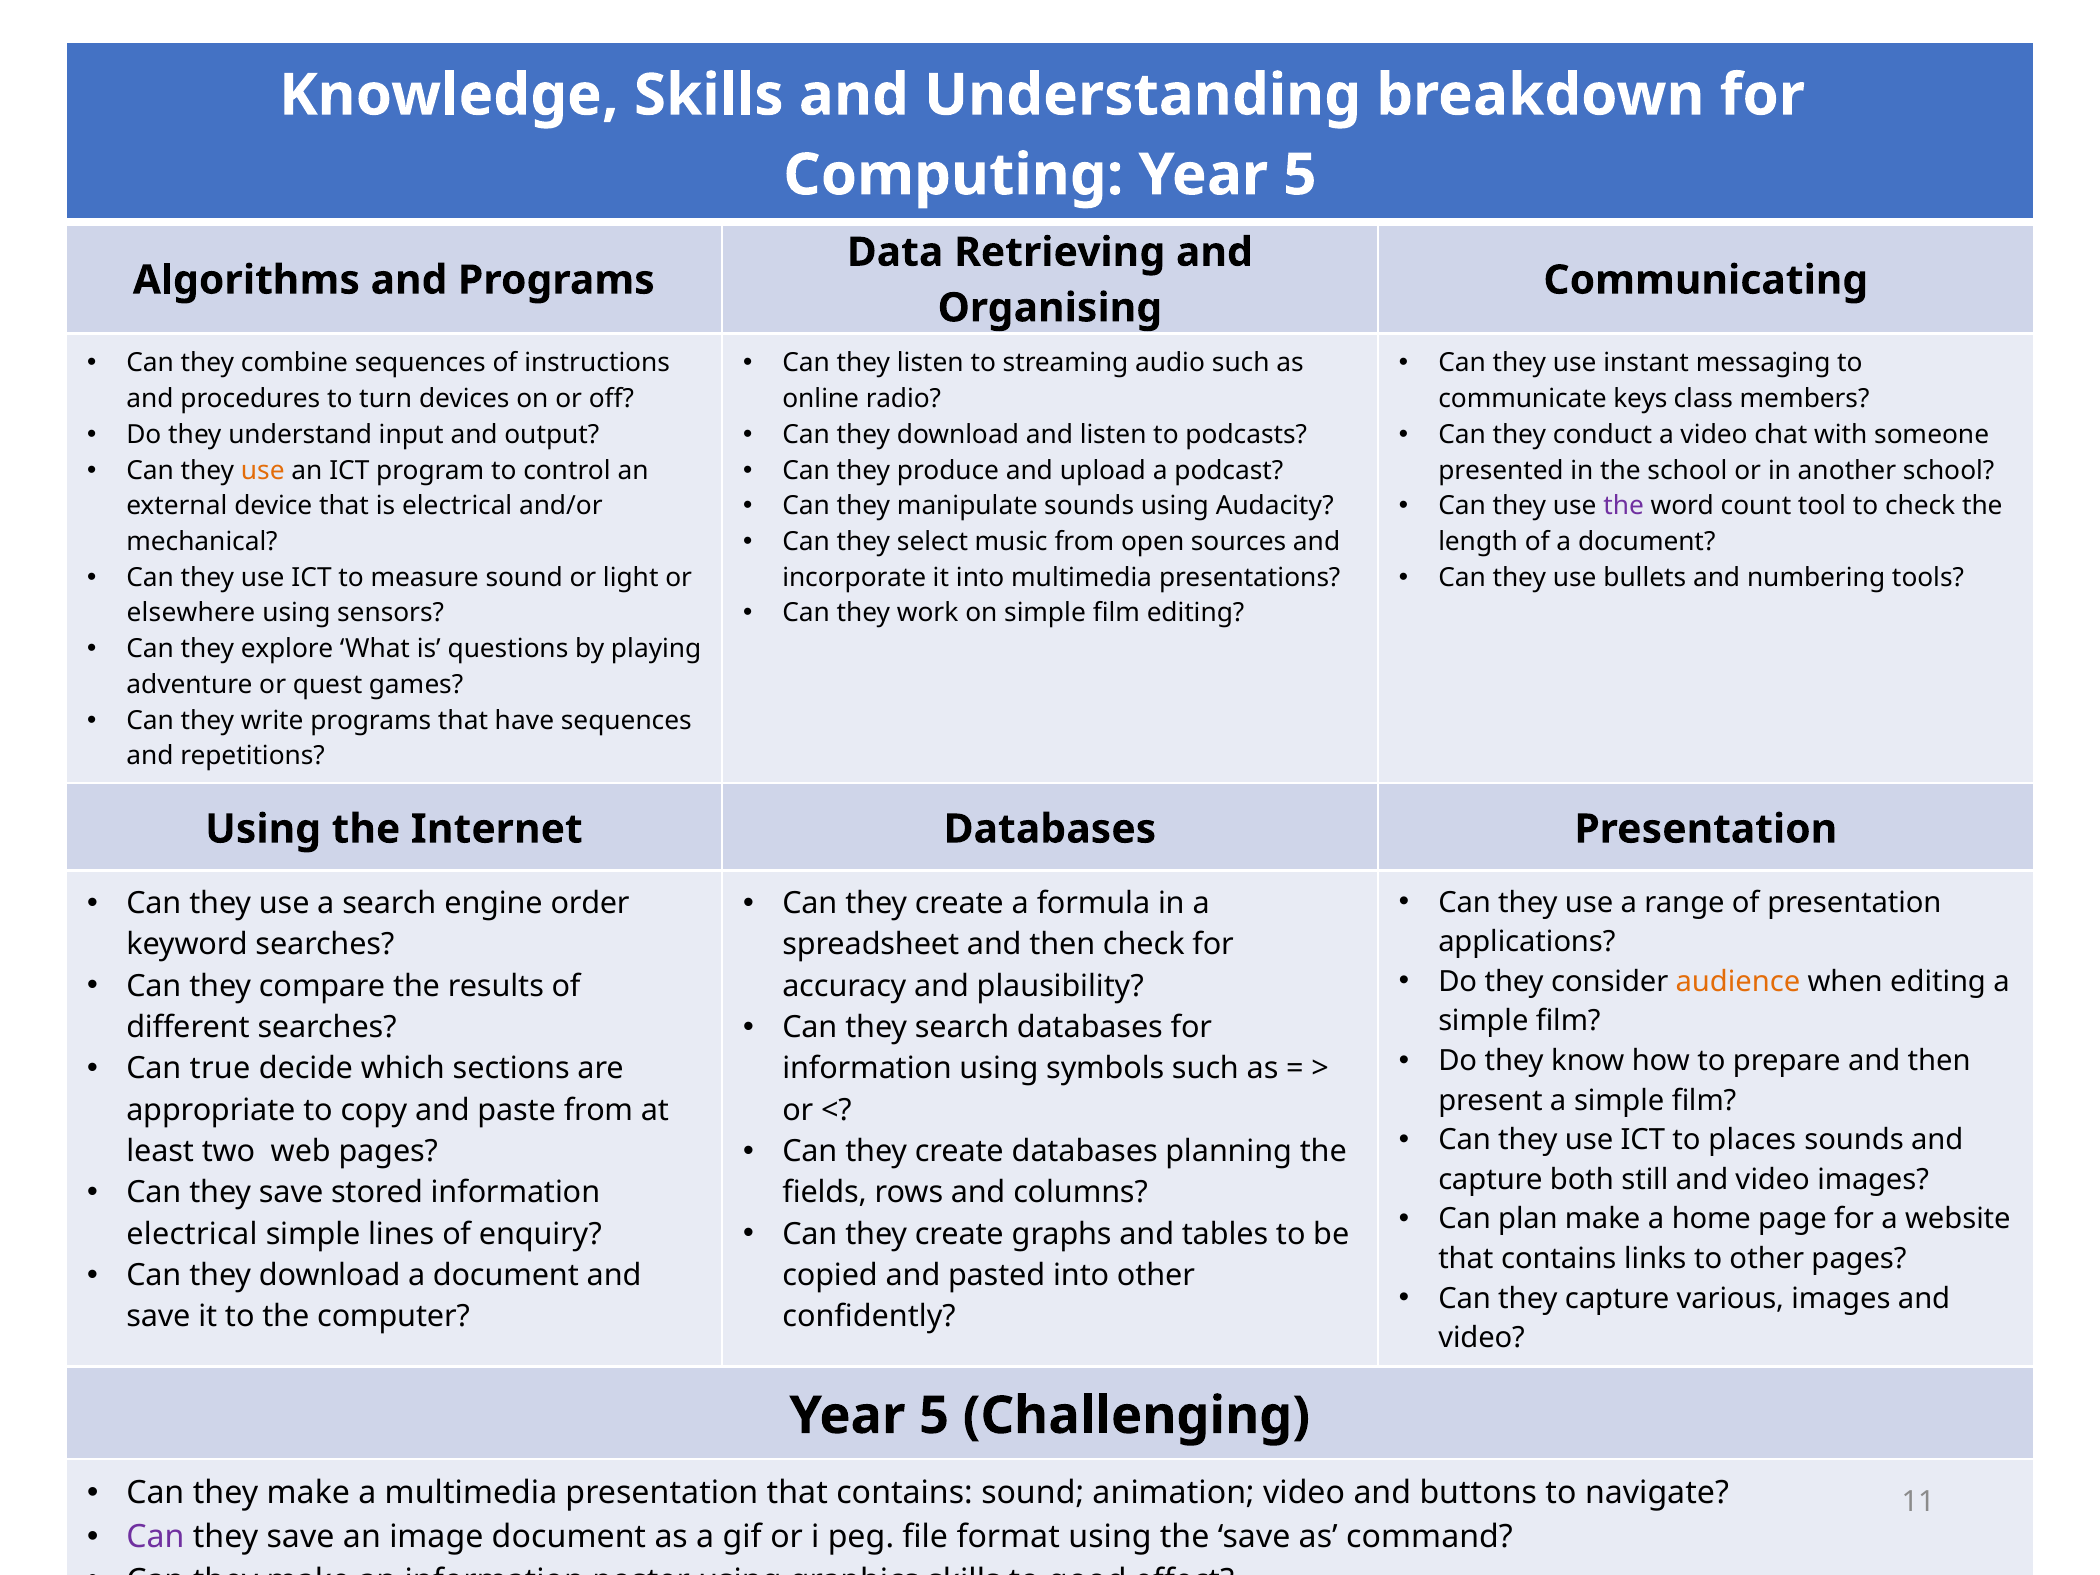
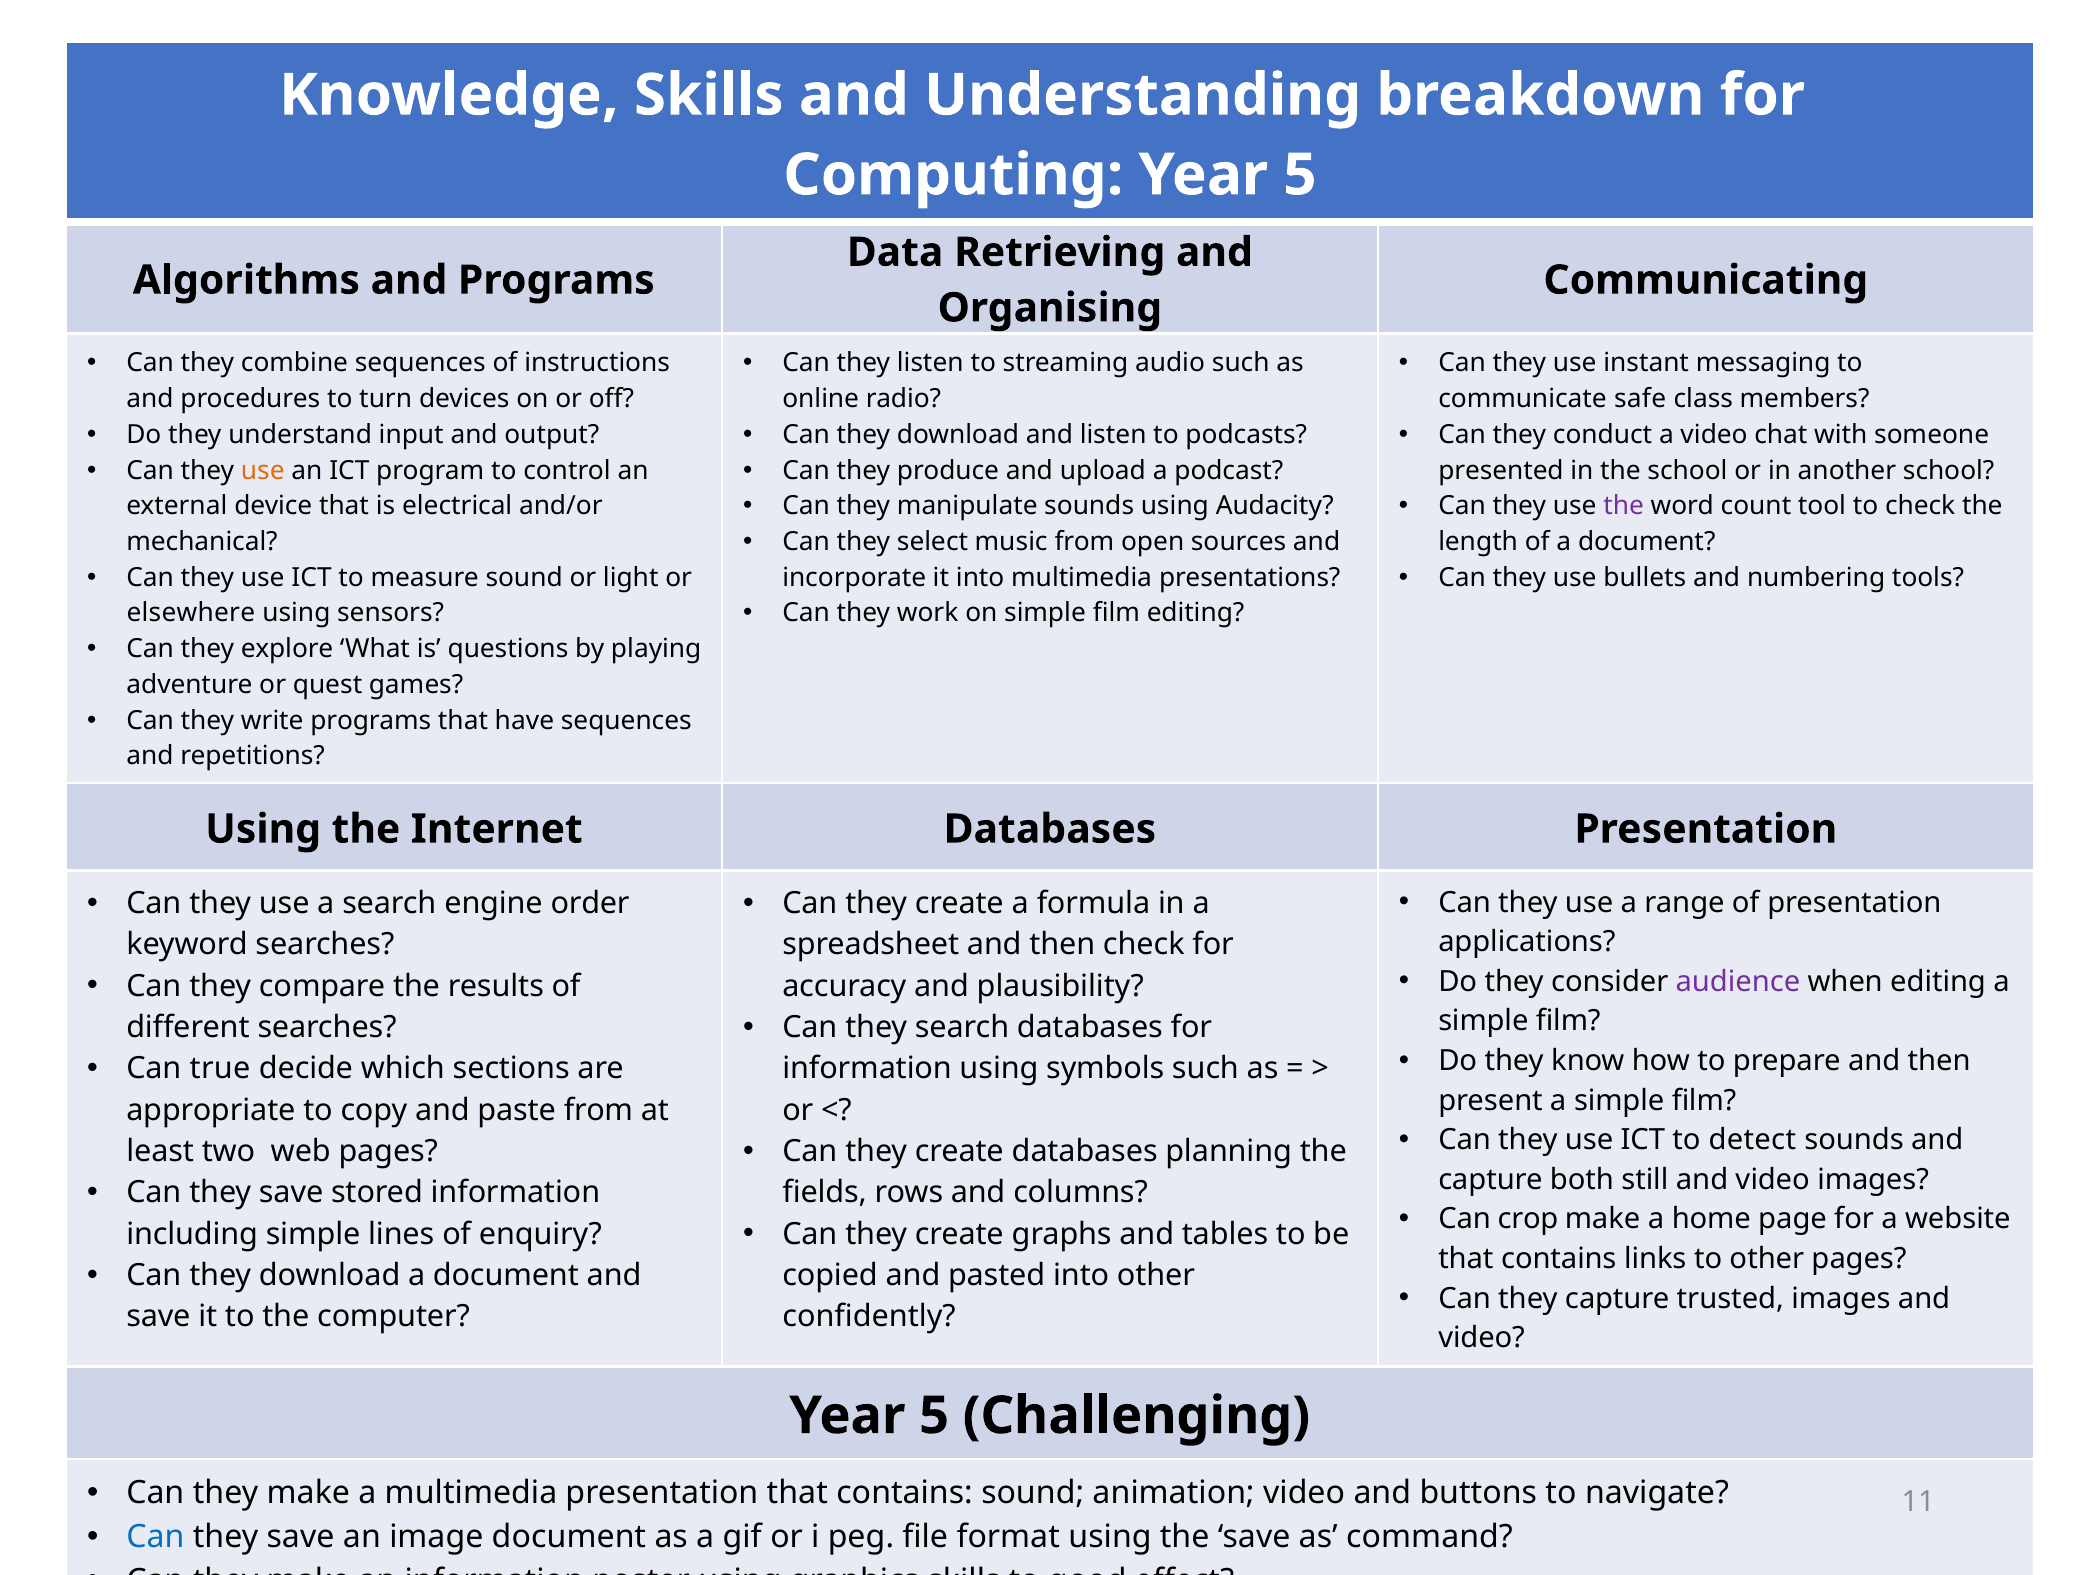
keys: keys -> safe (1640, 399)
audience colour: orange -> purple (1738, 982)
places: places -> detect (1752, 1140)
plan: plan -> crop (1528, 1219)
electrical: electrical -> including (192, 1234)
various: various -> trusted (1730, 1298)
Can colour: purple -> blue (155, 1537)
